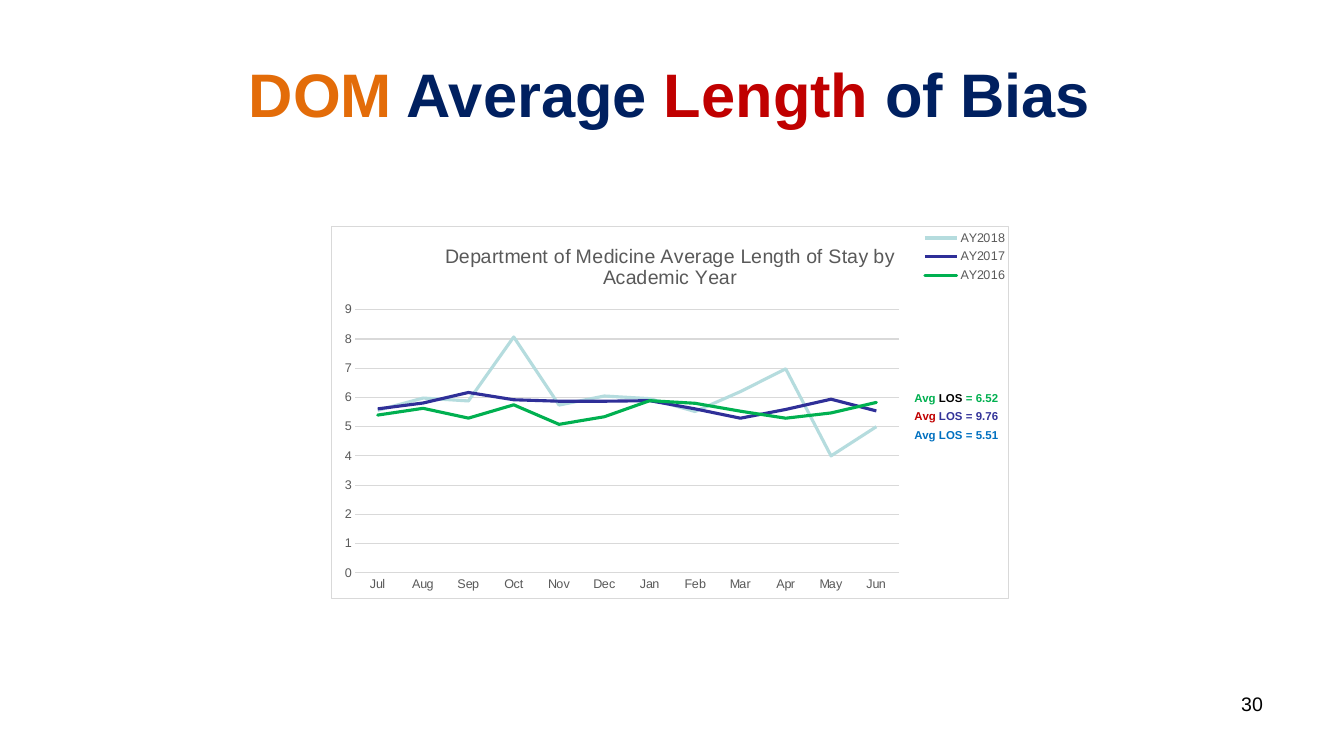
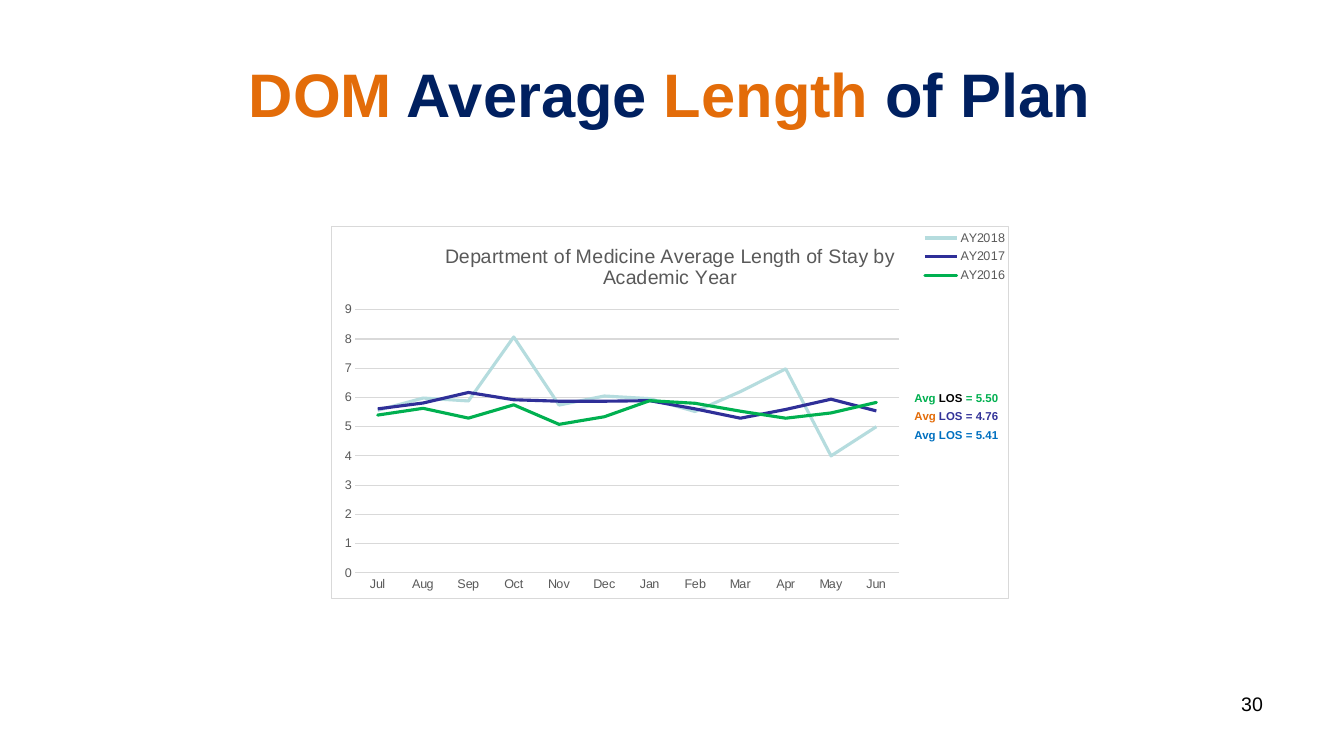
Length colour: red -> orange (766, 97)
Bias: Bias -> Plan (1025, 97)
6.52: 6.52 -> 5.50 (987, 398)
Avg colour: red -> orange (925, 416)
9.76: 9.76 -> 4.76 (987, 416)
5.51: 5.51 -> 5.41 (987, 435)
